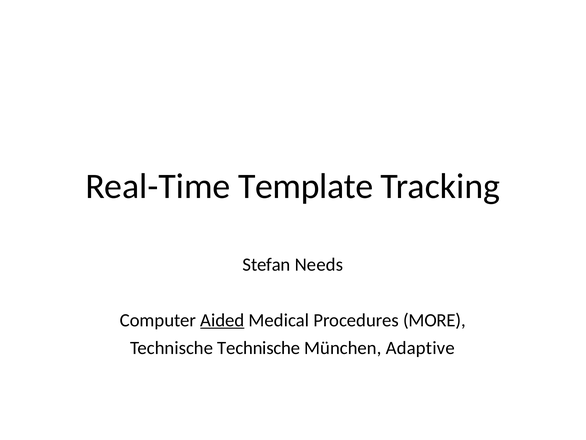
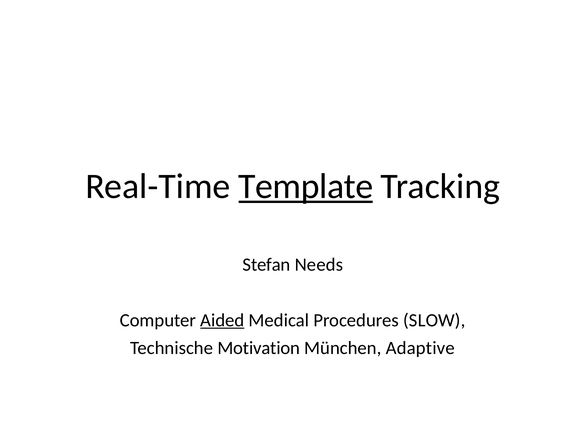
Template underline: none -> present (306, 186)
MORE: MORE -> SLOW (434, 320)
Technische Technische: Technische -> Motivation (259, 348)
